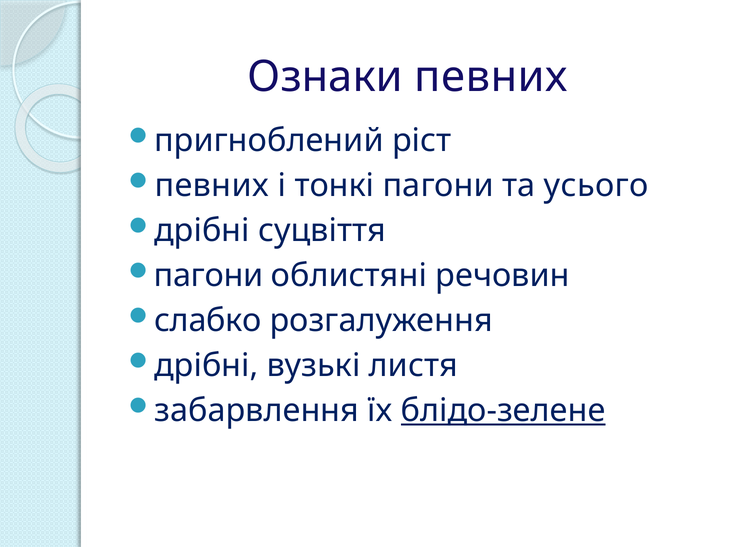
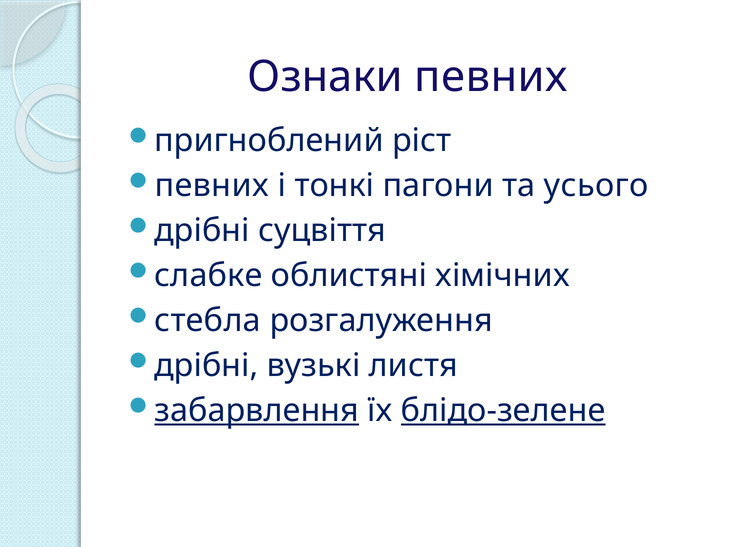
пагони: пагони -> слабке (208, 276)
речовин: речовин -> хімічних (503, 276)
слабко: слабко -> стебла (208, 321)
забарвлення underline: none -> present (257, 411)
